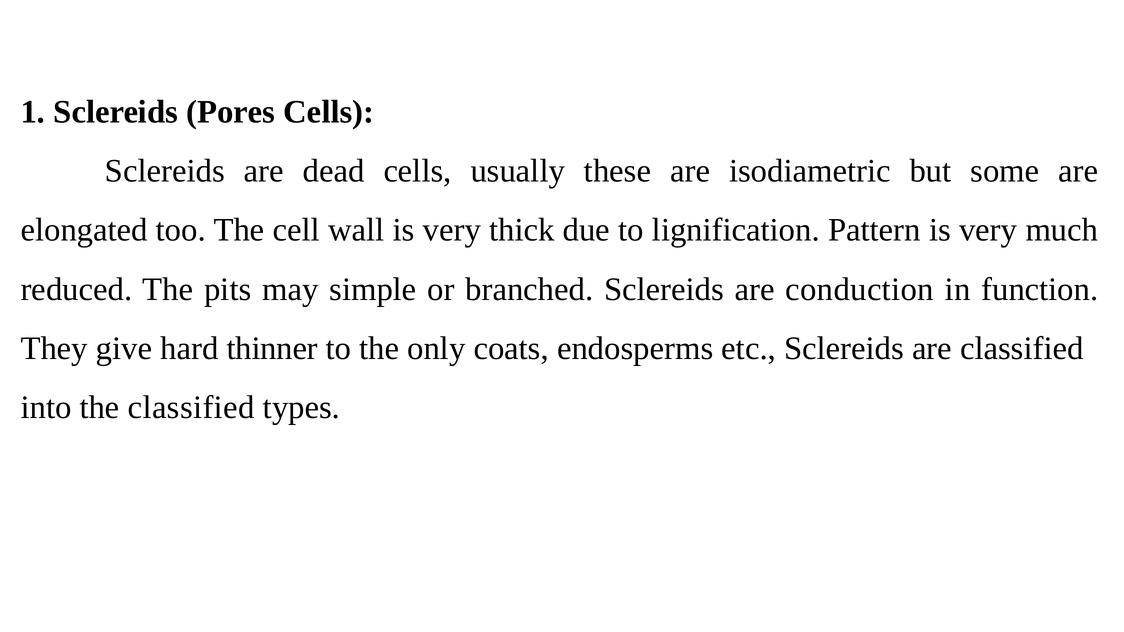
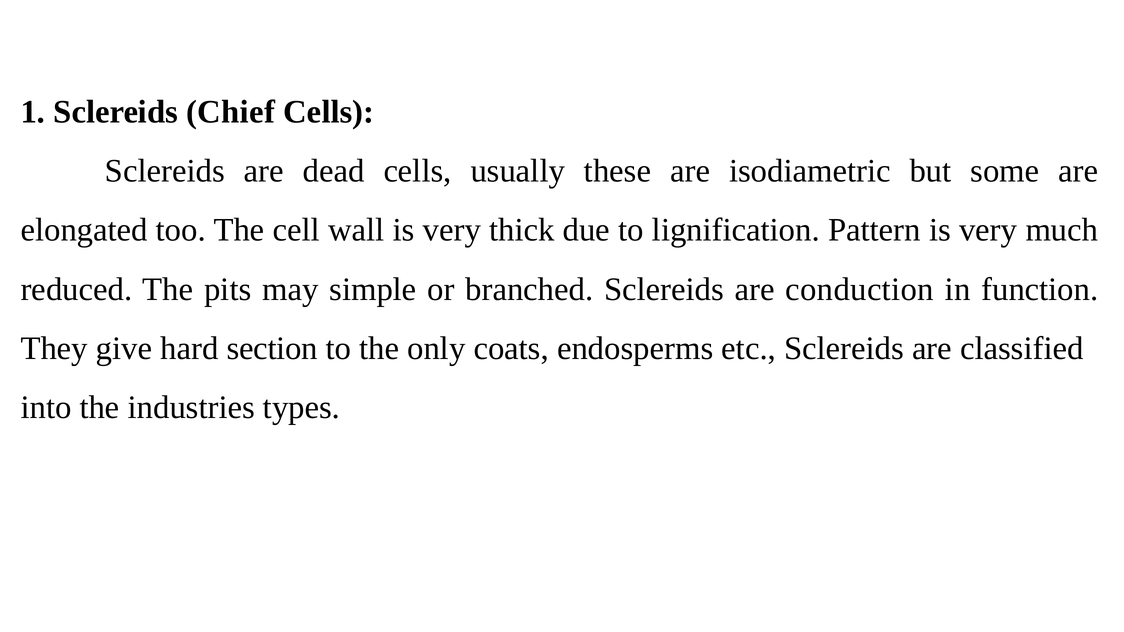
Pores: Pores -> Chief (231, 112)
thinner: thinner -> section (272, 348)
the classified: classified -> industries (191, 407)
